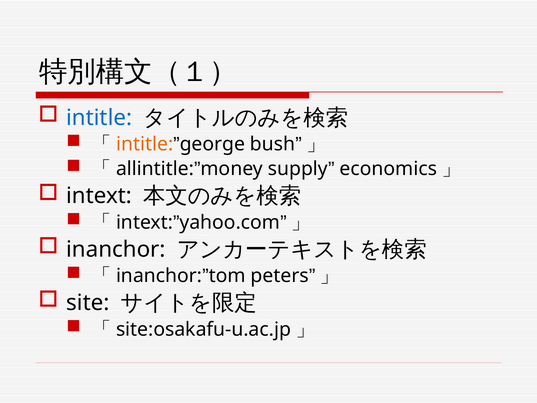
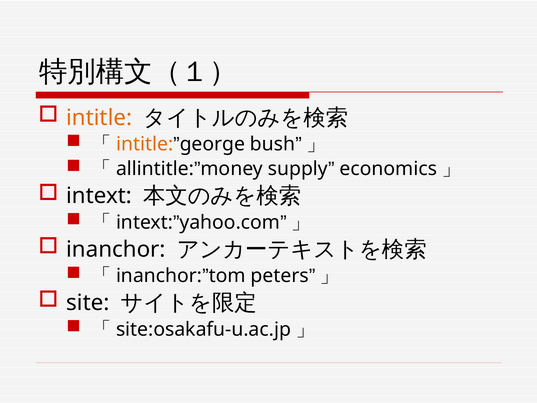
intitle colour: blue -> orange (99, 118)
